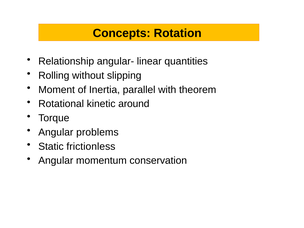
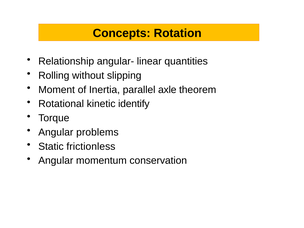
with: with -> axle (167, 90)
around: around -> identify (134, 104)
